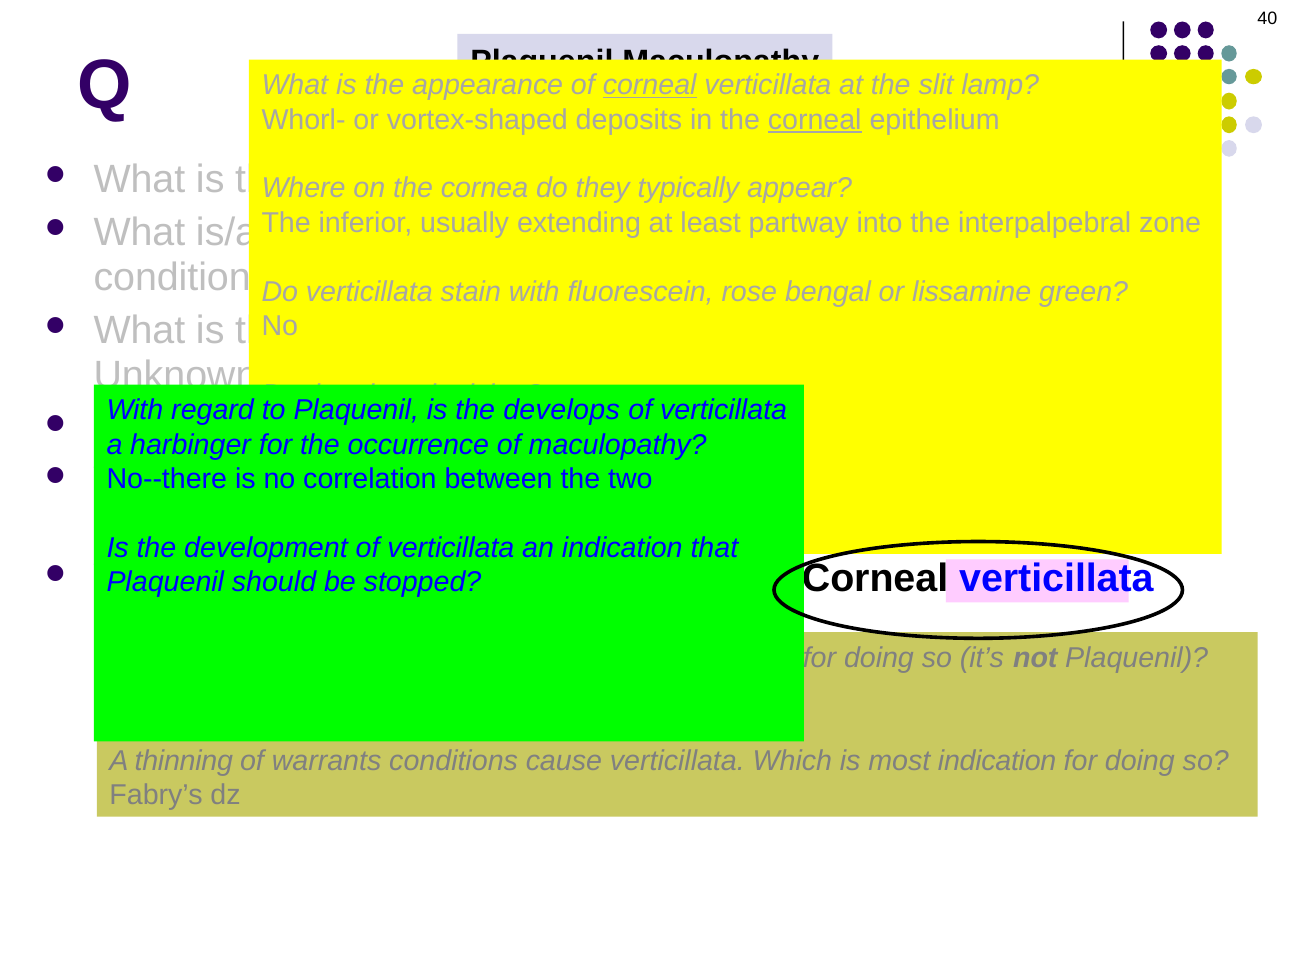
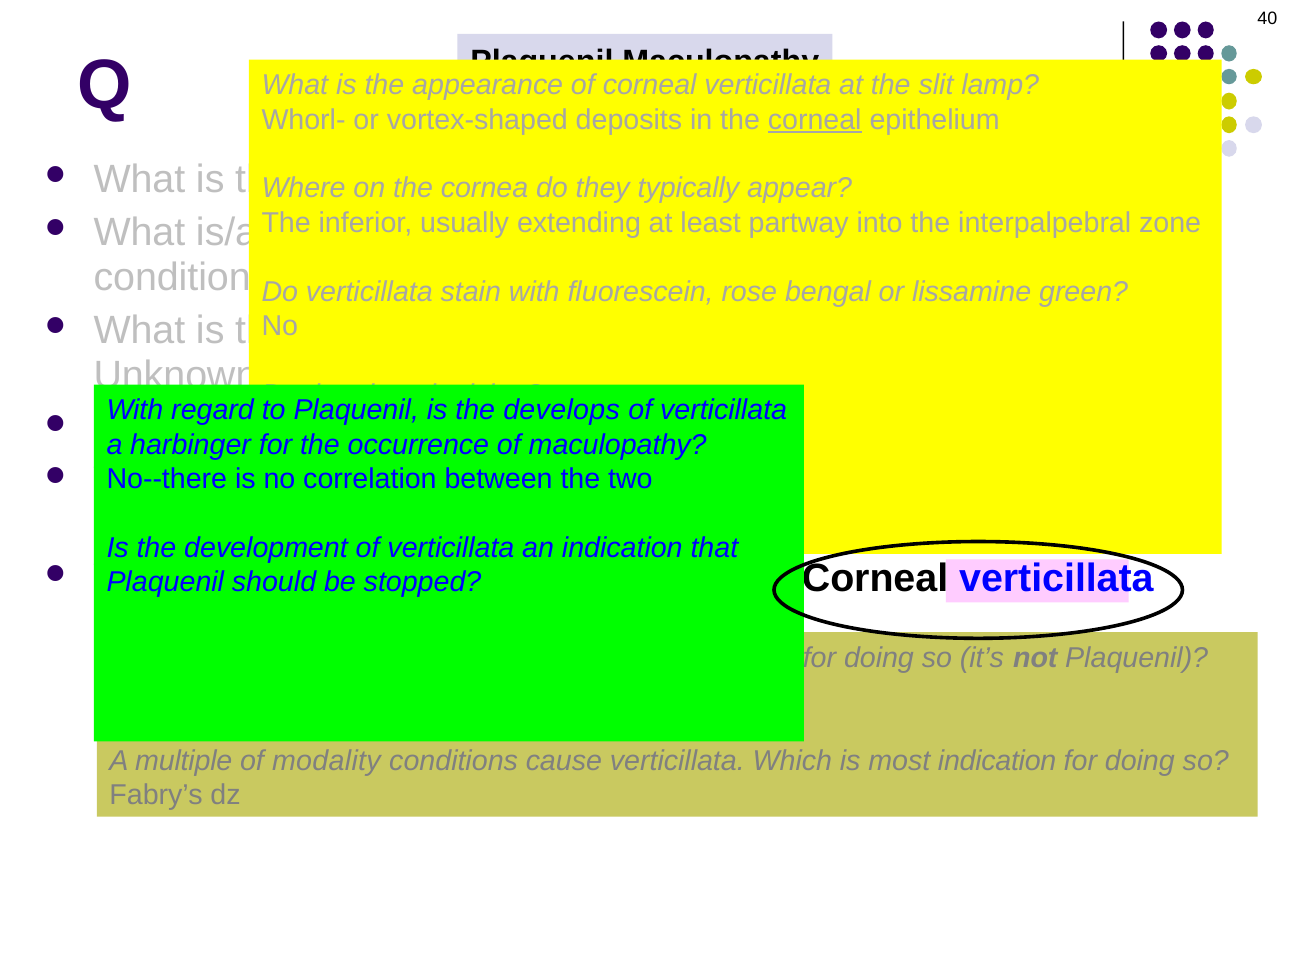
corneal underline: present -> none (650, 85)
thinning: thinning -> multiple (184, 760)
warrants: warrants -> modality (326, 760)
